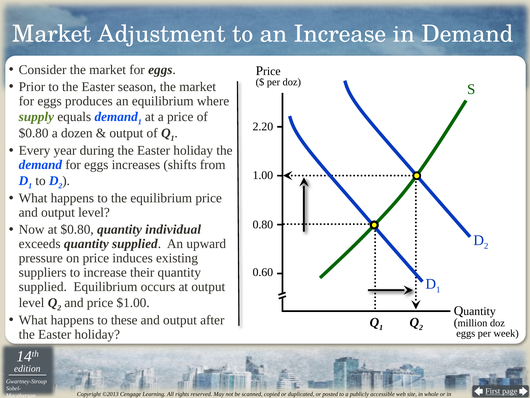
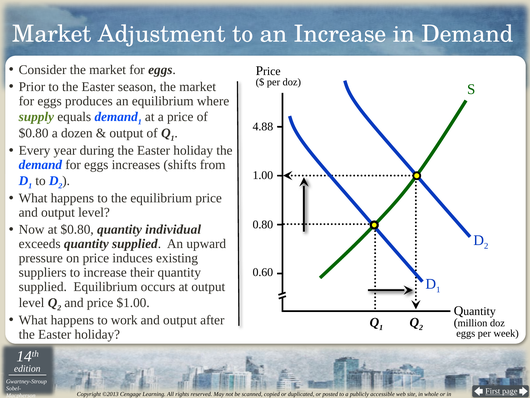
2.20: 2.20 -> 4.88 (263, 126)
these: these -> work (124, 320)
